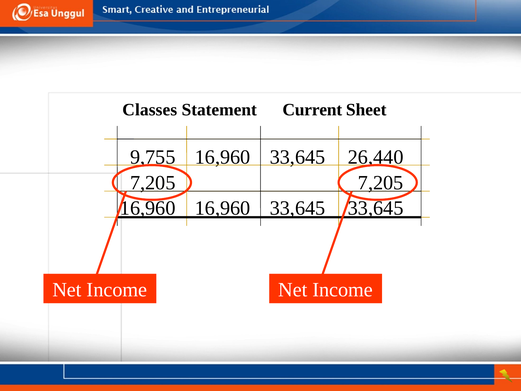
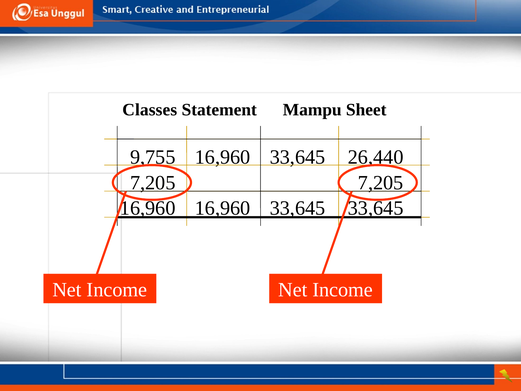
Current: Current -> Mampu (312, 110)
